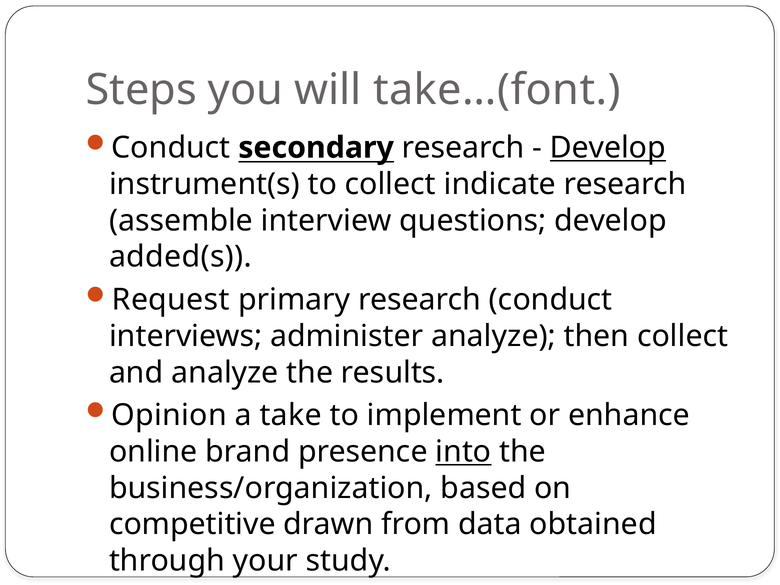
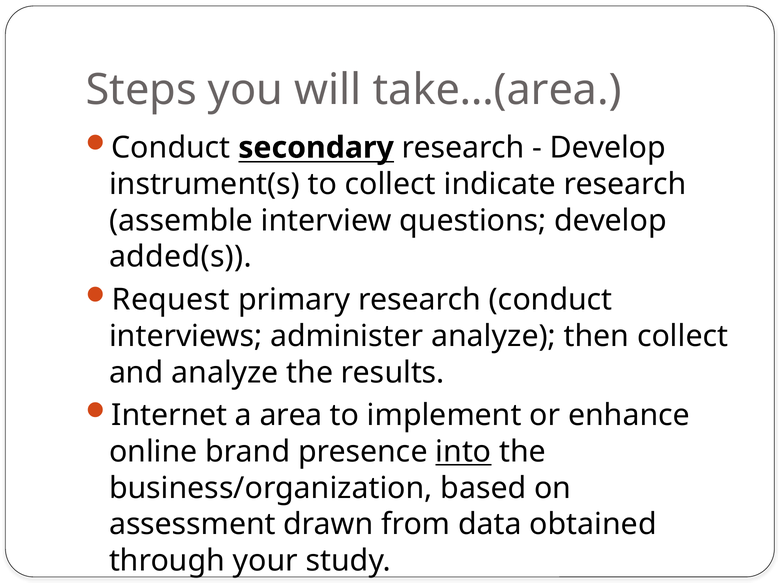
take…(font: take…(font -> take…(area (497, 90)
Develop underline: present -> none (608, 148)
Opinion: Opinion -> Internet (169, 415)
take: take -> area (291, 415)
competitive: competitive -> assessment (192, 524)
